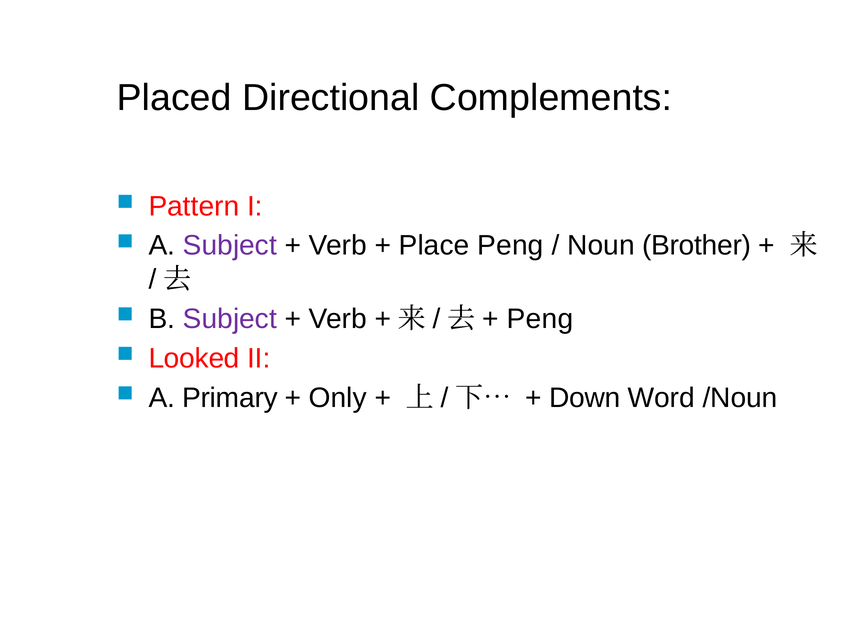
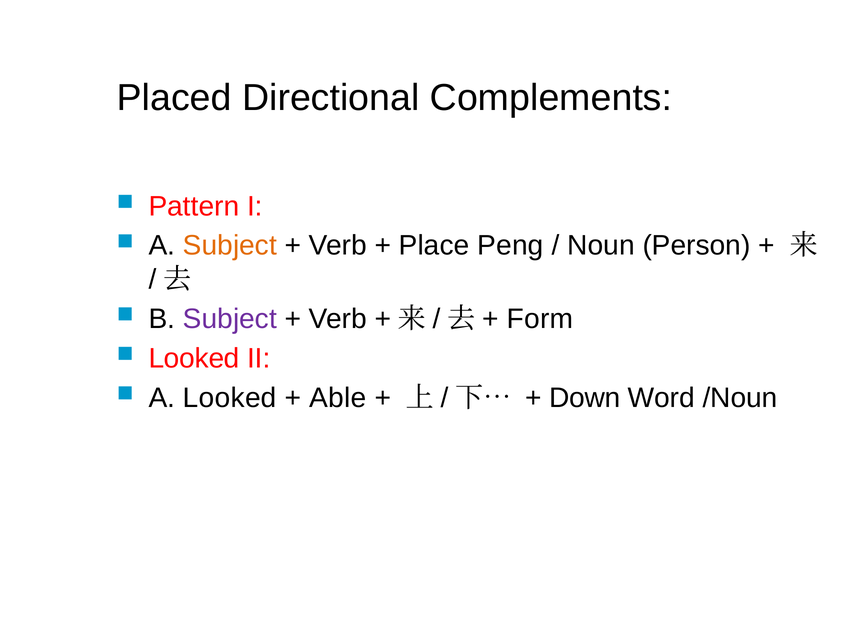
Subject colour: purple -> orange (230, 246)
Brother: Brother -> Person (696, 246)
Peng: Peng -> Form (540, 319)
A Primary: Primary -> Looked (230, 398)
Only: Only -> Able (338, 398)
